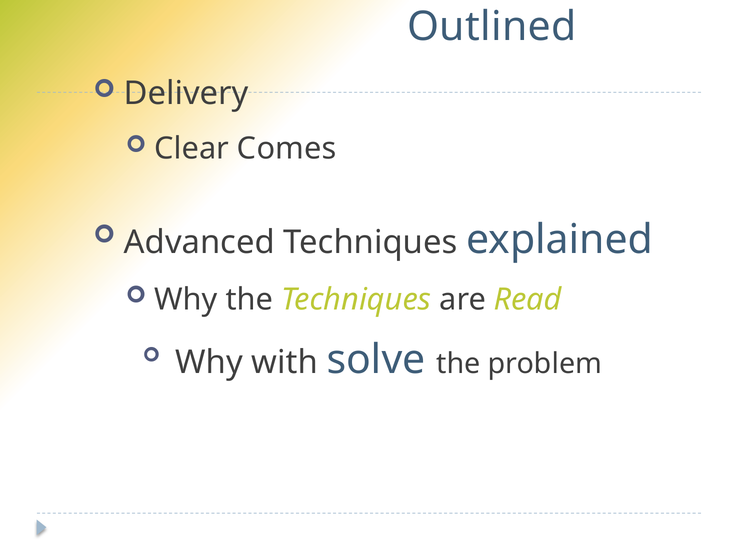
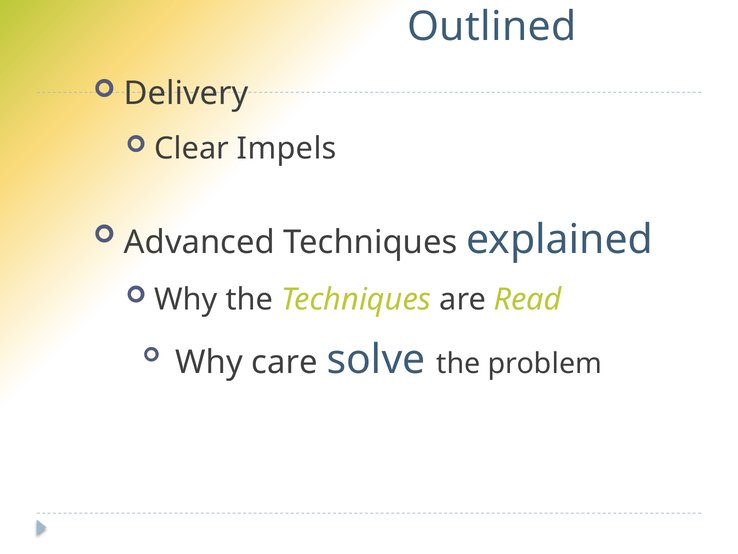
Comes: Comes -> Impels (287, 149)
with: with -> care (285, 362)
